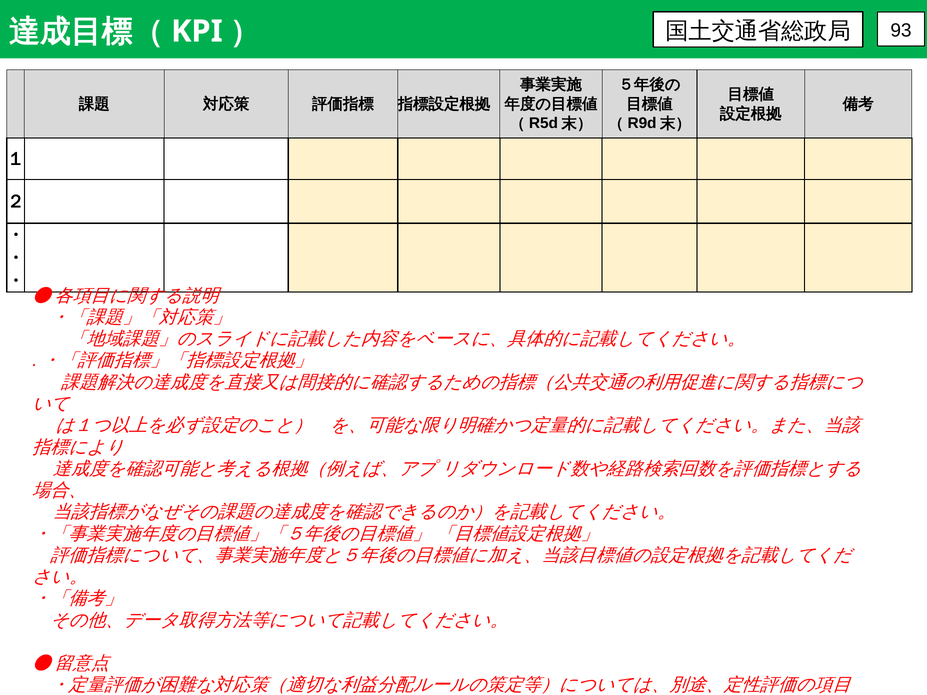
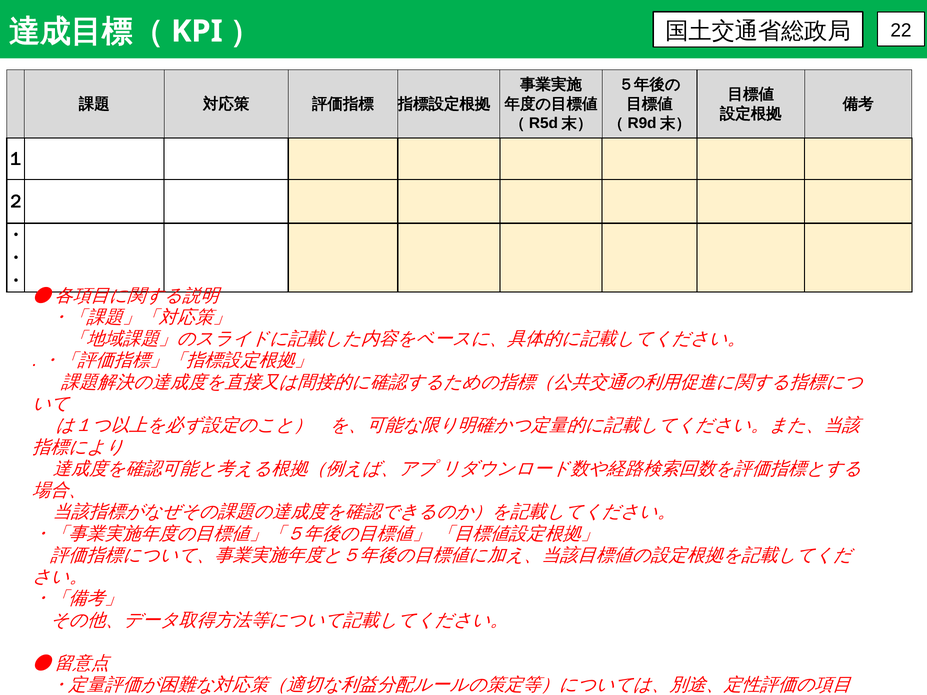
93: 93 -> 22 (901, 30)
